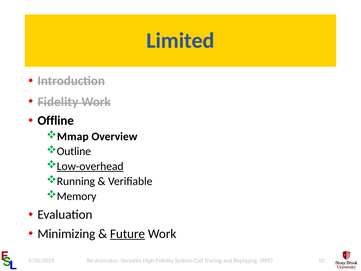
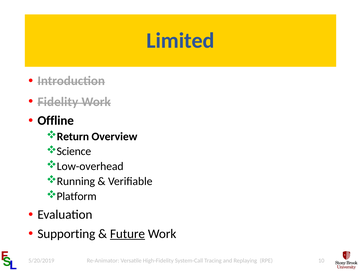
Mmap: Mmap -> Return (73, 136)
Outline: Outline -> Science (74, 151)
Low-overhead underline: present -> none (90, 166)
Memory: Memory -> Platform (77, 196)
Minimizing: Minimizing -> Supporting (66, 234)
